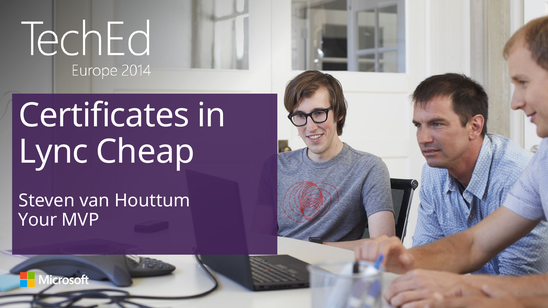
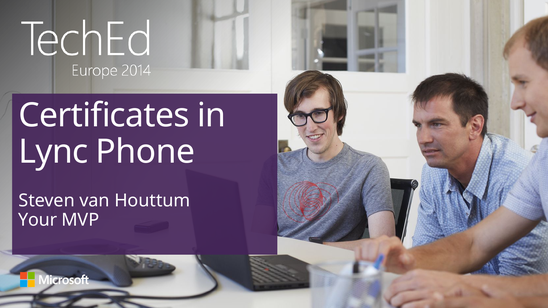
Cheap: Cheap -> Phone (145, 152)
